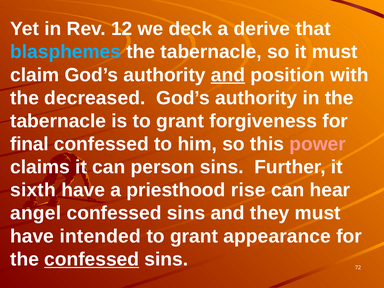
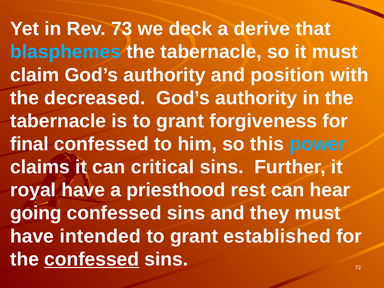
12: 12 -> 73 (122, 29)
and underline: present -> none (228, 75)
power colour: pink -> light blue (318, 144)
person: person -> critical (163, 167)
sixth: sixth -> royal (33, 190)
rise: rise -> rest (248, 190)
angel: angel -> going (36, 213)
appearance: appearance -> established (277, 236)
